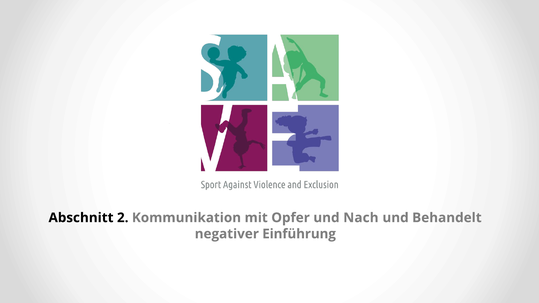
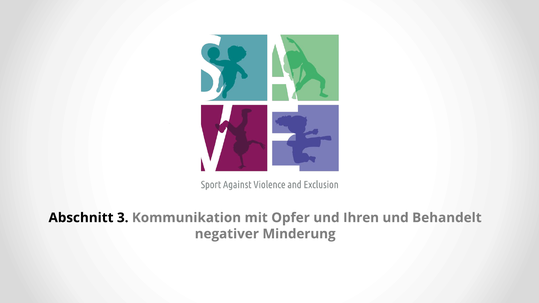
2: 2 -> 3 (123, 218)
Nach: Nach -> Ihren (361, 218)
Einführung: Einführung -> Minderung (299, 234)
